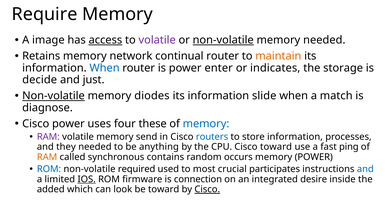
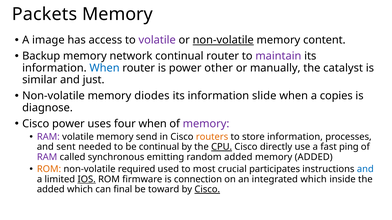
Require: Require -> Packets (44, 14)
access underline: present -> none (105, 40)
memory needed: needed -> content (324, 40)
Retains: Retains -> Backup (41, 56)
maintain colour: orange -> purple (278, 56)
enter: enter -> other (219, 68)
indicates: indicates -> manually (275, 68)
storage: storage -> catalyst (343, 68)
decide: decide -> similar (40, 80)
Non-volatile underline: present -> none (53, 96)
match: match -> copies (336, 96)
four these: these -> when (153, 124)
memory colour: blue -> purple (206, 124)
routers colour: blue -> orange (212, 137)
they: they -> sent (66, 147)
be anything: anything -> continual (159, 147)
CPU underline: none -> present (222, 147)
Cisco toward: toward -> directly (276, 147)
RAM colour: orange -> purple (47, 157)
contains: contains -> emitting (165, 157)
random occurs: occurs -> added (238, 157)
memory POWER: POWER -> ADDED (314, 157)
ROM colour: blue -> orange (49, 169)
integrated desire: desire -> which (314, 180)
look: look -> final (123, 190)
